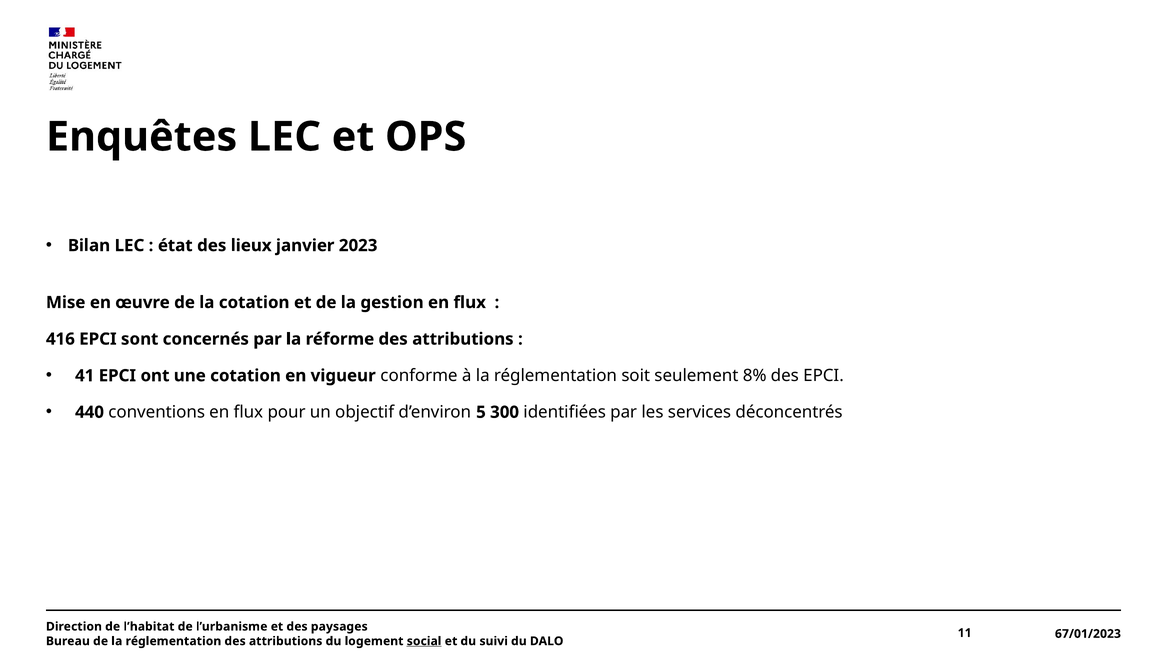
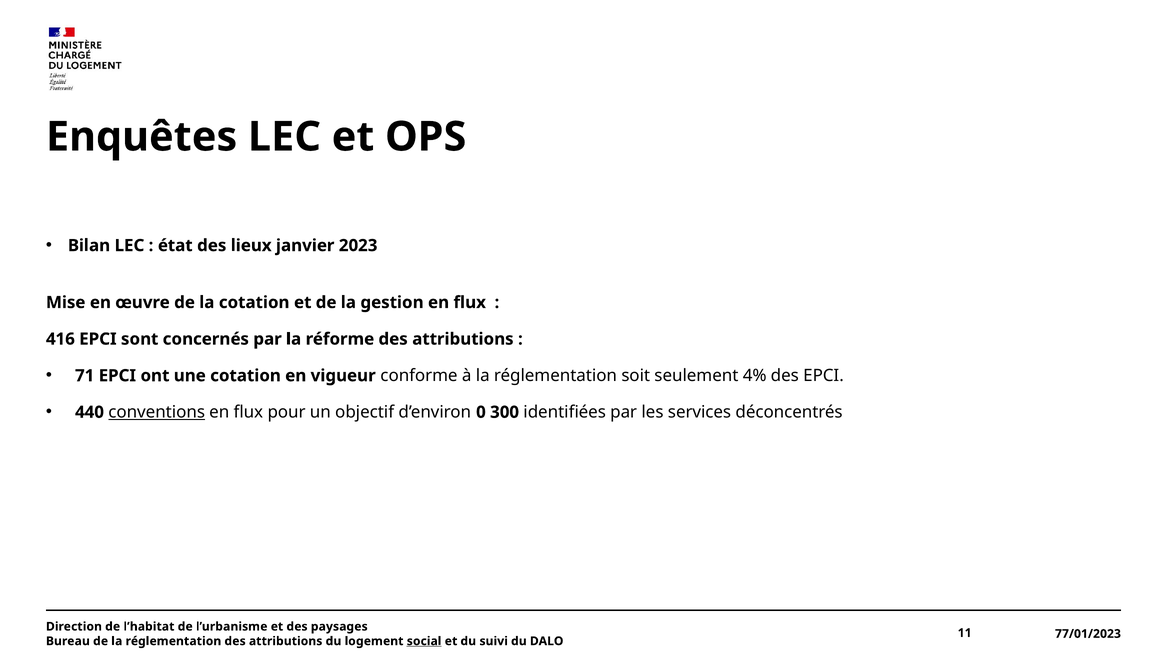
41: 41 -> 71 (85, 376)
8%: 8% -> 4% (755, 376)
conventions underline: none -> present (157, 413)
5: 5 -> 0 (481, 413)
67/01/2023: 67/01/2023 -> 77/01/2023 (1088, 634)
